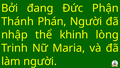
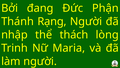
Phán: Phán -> Rạng (52, 21)
khinh: khinh -> thách (74, 35)
